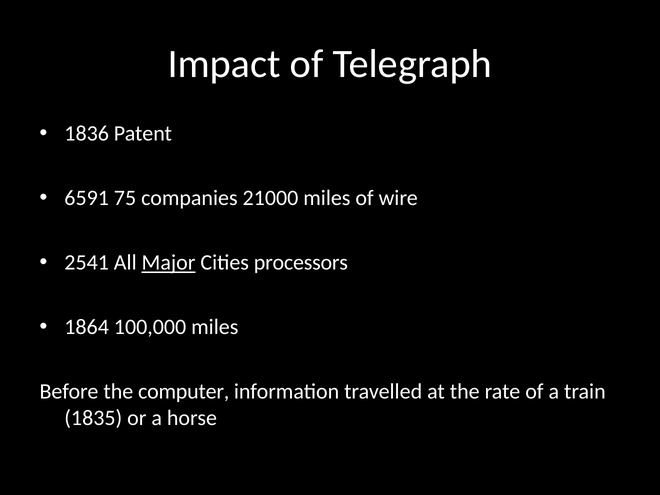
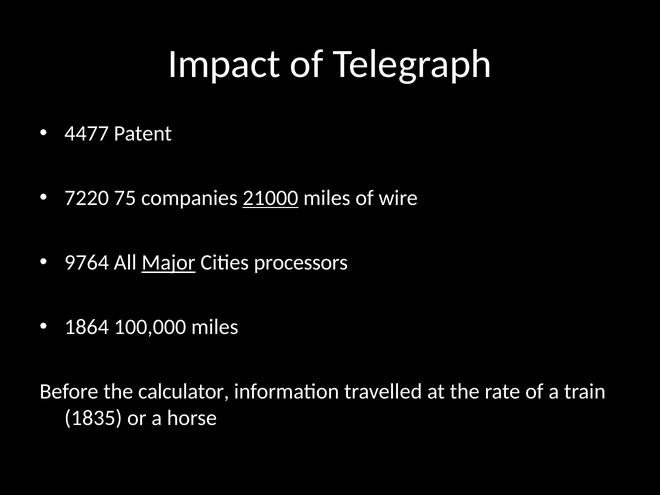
1836: 1836 -> 4477 (87, 134)
6591: 6591 -> 7220 (87, 198)
21000 underline: none -> present (270, 198)
2541: 2541 -> 9764 (87, 263)
computer: computer -> calculator (184, 392)
